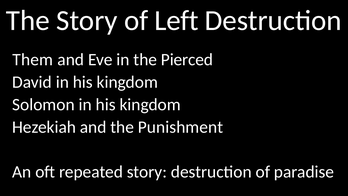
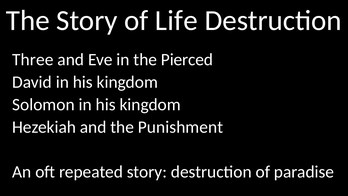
Left: Left -> Life (176, 21)
Them: Them -> Three (33, 60)
